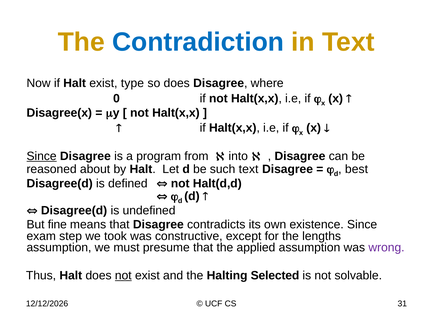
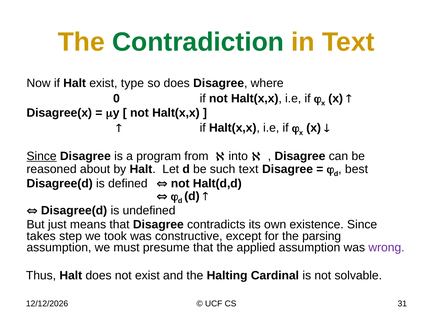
Contradiction colour: blue -> green (198, 42)
fine: fine -> just (57, 224)
exam: exam -> takes (41, 236)
lengths: lengths -> parsing (322, 236)
not underline: present -> none (123, 275)
Selected: Selected -> Cardinal (275, 275)
